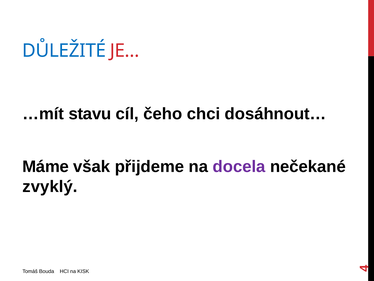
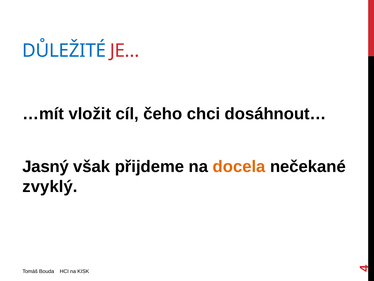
stavu: stavu -> vložit (90, 114)
Máme: Máme -> Jasný (46, 166)
docela colour: purple -> orange (239, 166)
